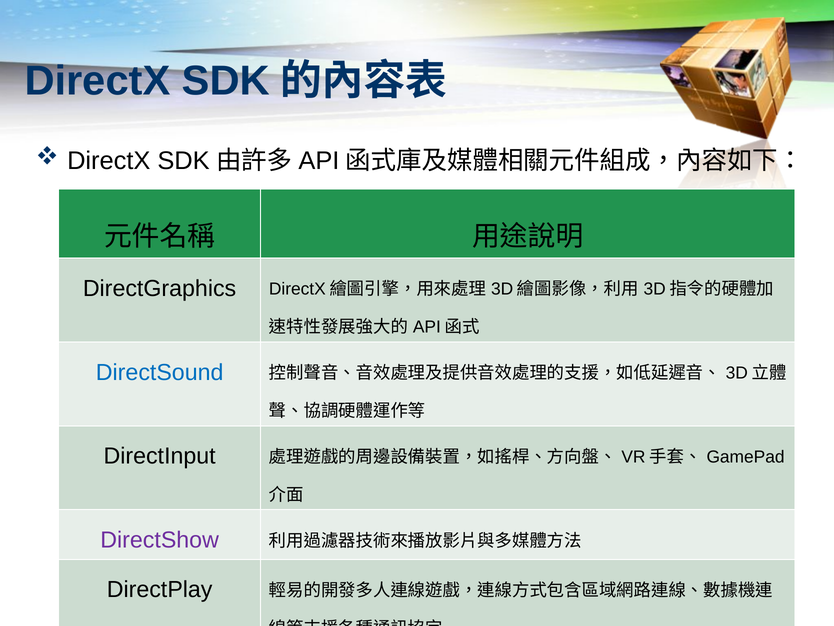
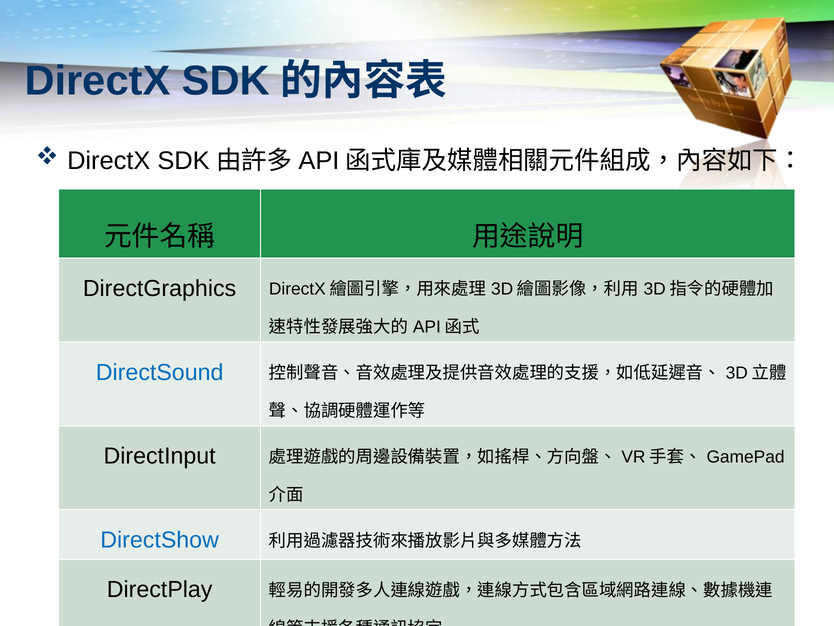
DirectShow colour: purple -> blue (160, 540)
